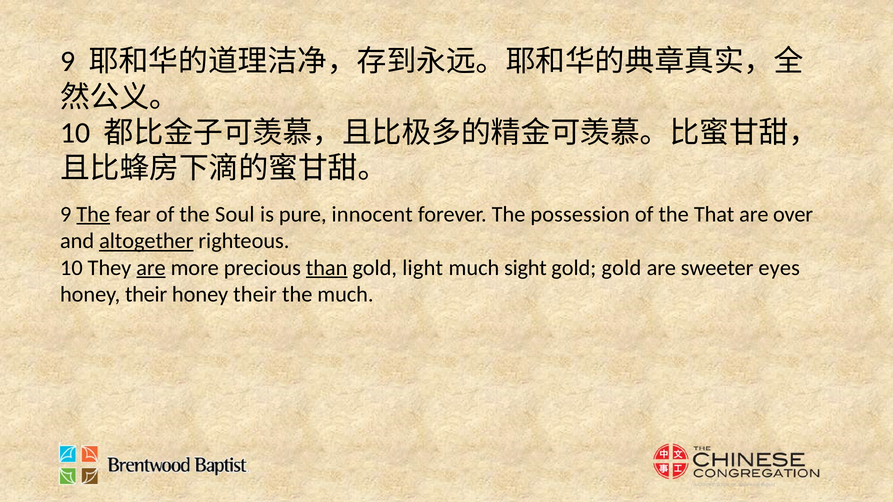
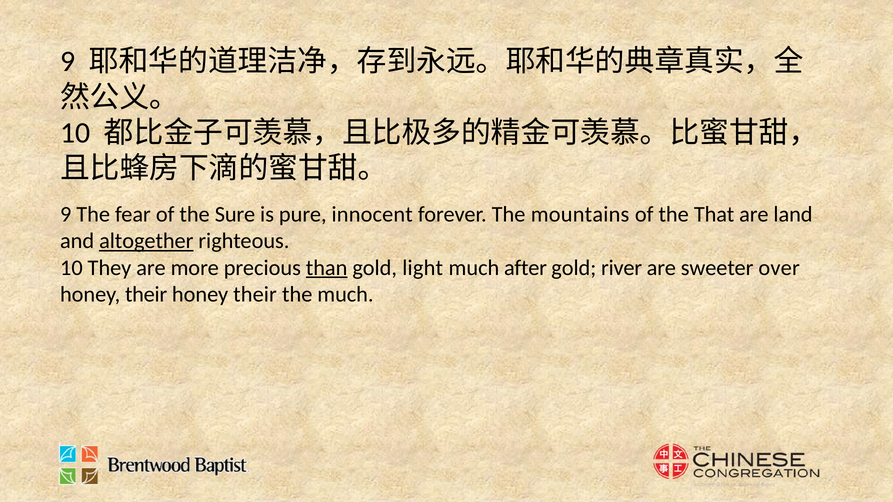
The underline: present -> none (93, 214)
Soul: Soul -> Sure (235, 214)
possession: possession -> mountains (580, 214)
over: over -> land (793, 214)
are underline: present -> none (151, 268)
sight: sight -> after (525, 268)
gold gold: gold -> river (622, 268)
eyes: eyes -> over (779, 268)
